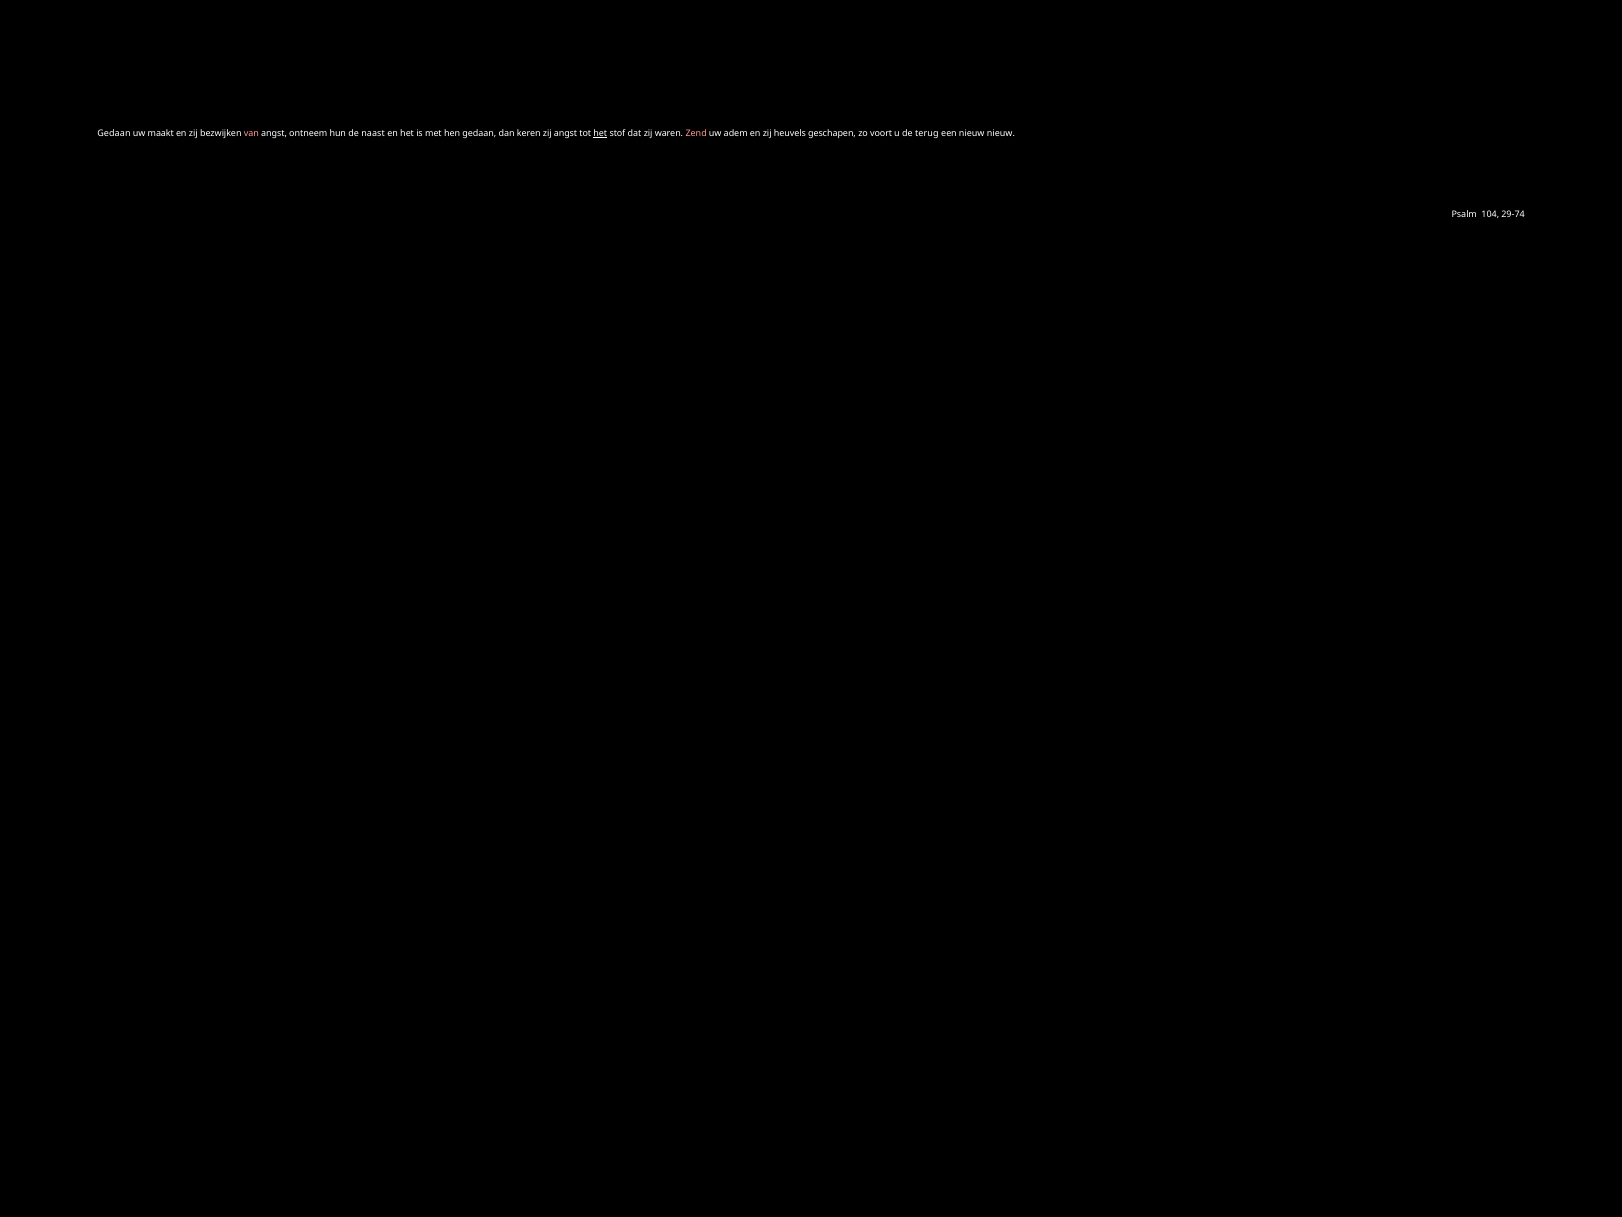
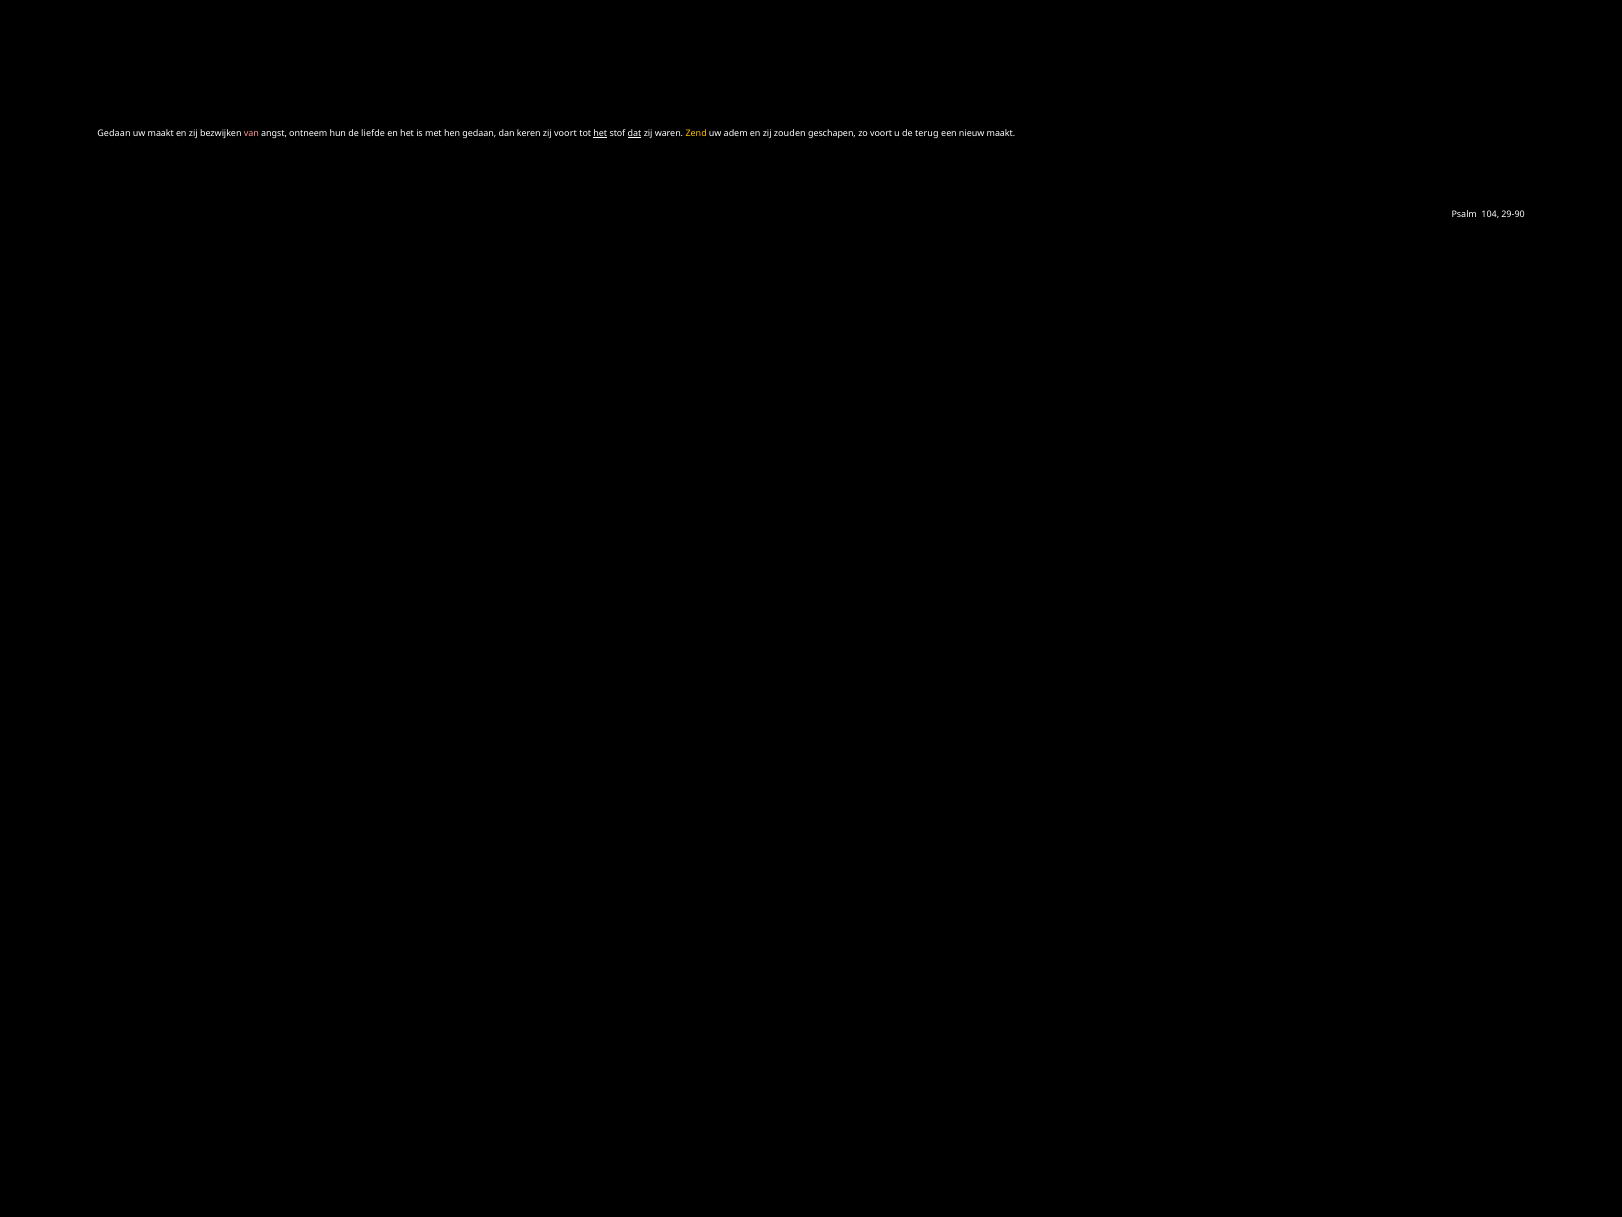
naast: naast -> liefde (373, 133)
zij angst: angst -> voort (565, 133)
dat underline: none -> present (635, 133)
Zend colour: pink -> yellow (696, 133)
heuvels: heuvels -> zouden (790, 133)
nieuw nieuw: nieuw -> maakt (1001, 133)
29-74: 29-74 -> 29-90 (1513, 214)
